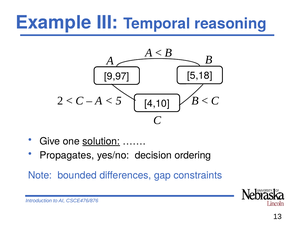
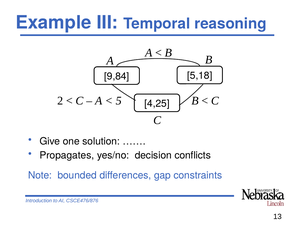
9,97: 9,97 -> 9,84 (117, 76)
4,10: 4,10 -> 4,25 (157, 104)
solution underline: present -> none (101, 142)
ordering: ordering -> conflicts (193, 156)
